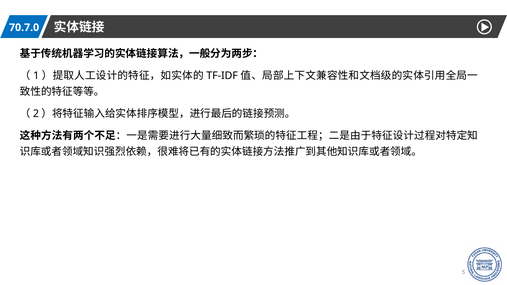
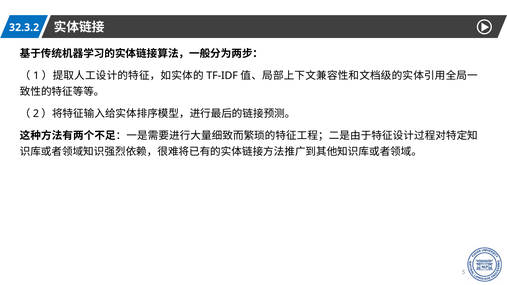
70.7.0: 70.7.0 -> 32.3.2 (24, 28)
